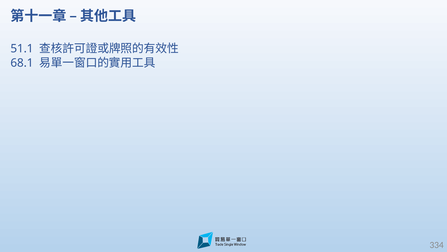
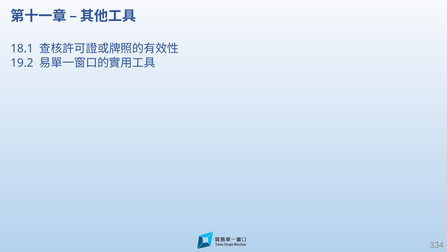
51.1: 51.1 -> 18.1 (22, 49)
68.1: 68.1 -> 19.2 (22, 63)
